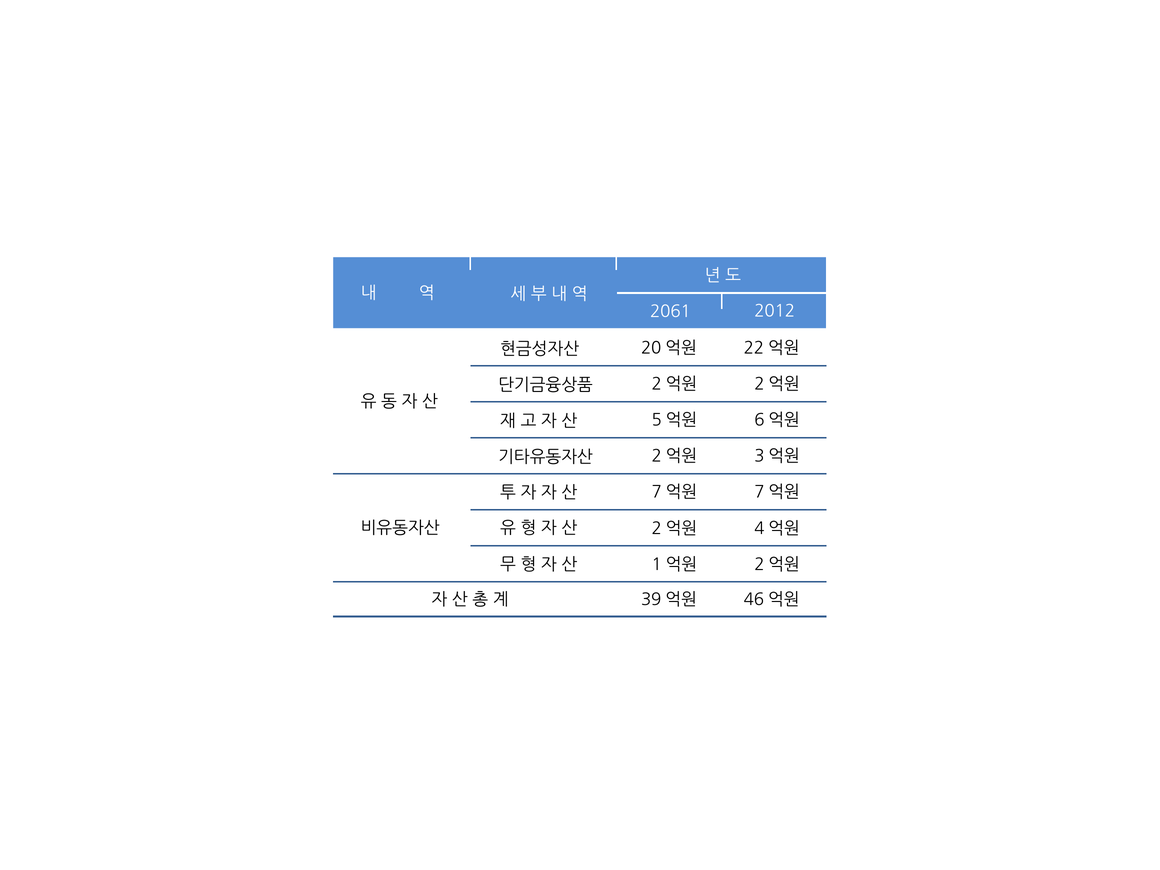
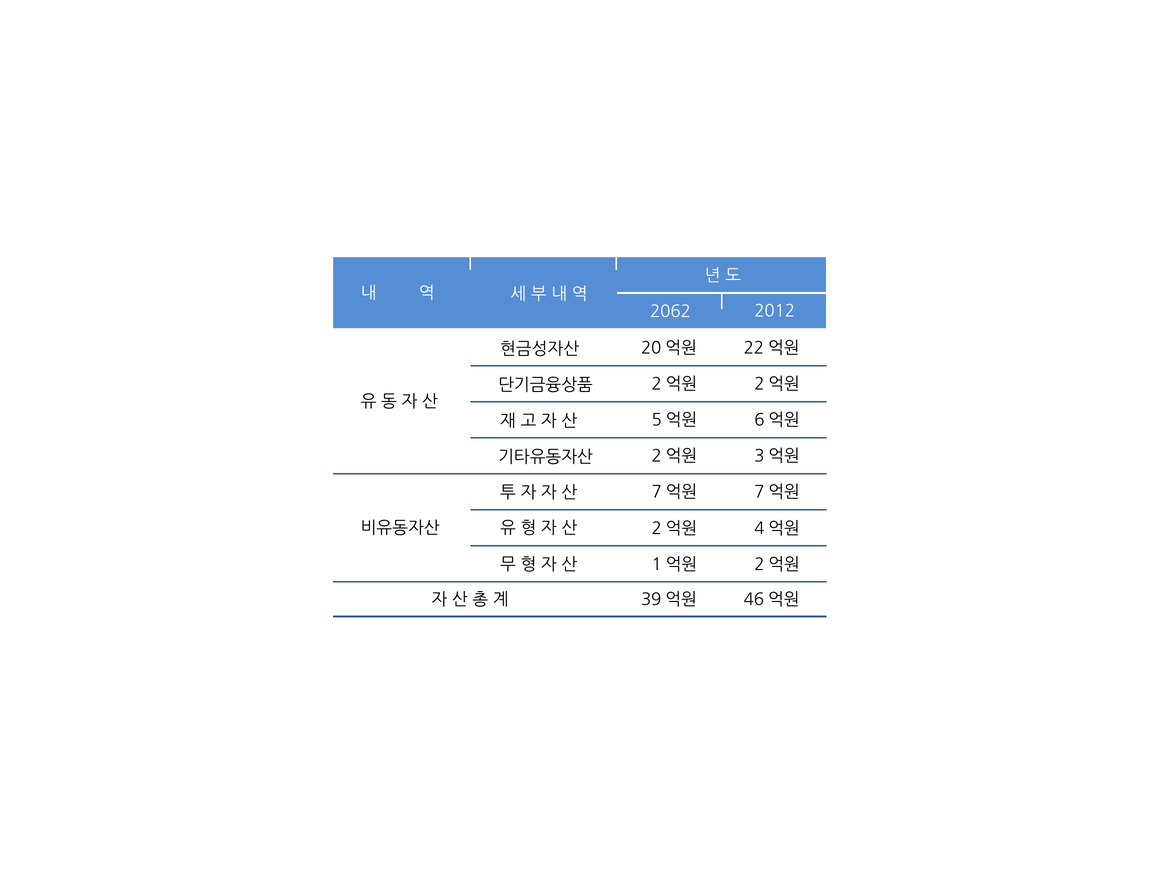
2061: 2061 -> 2062 (670, 312)
